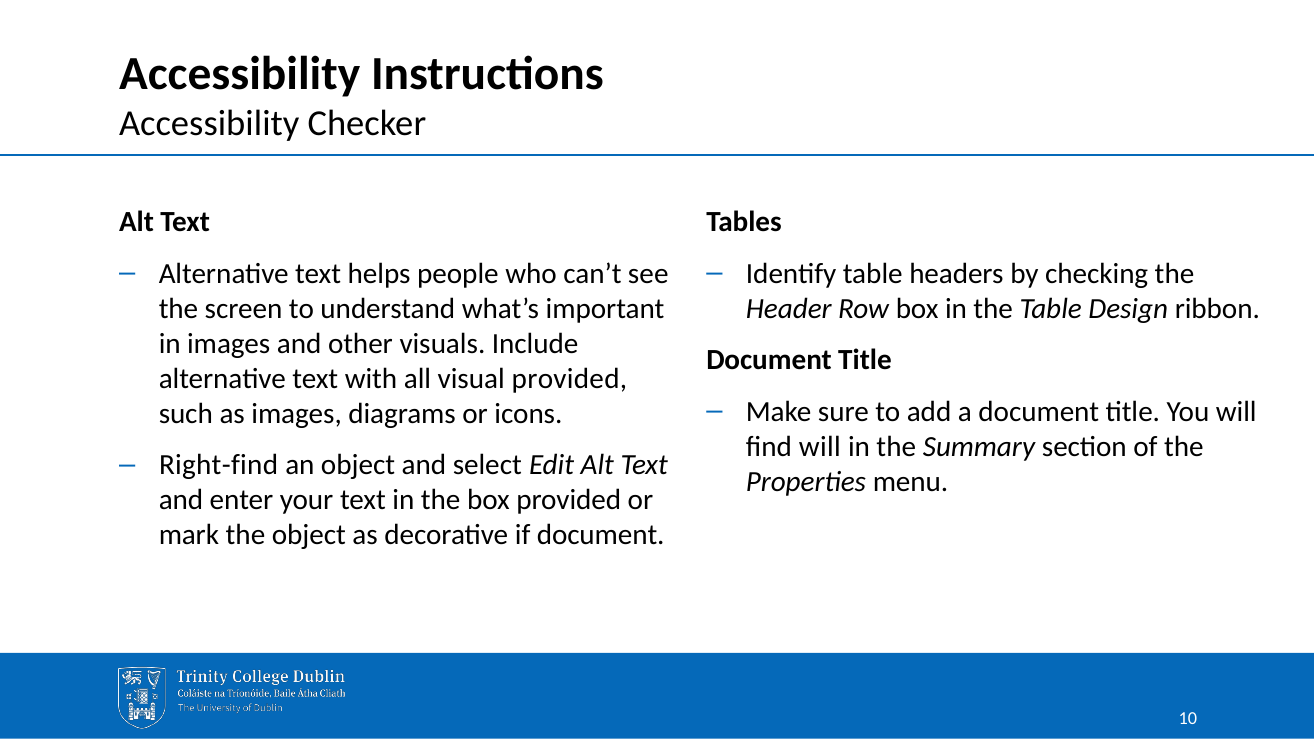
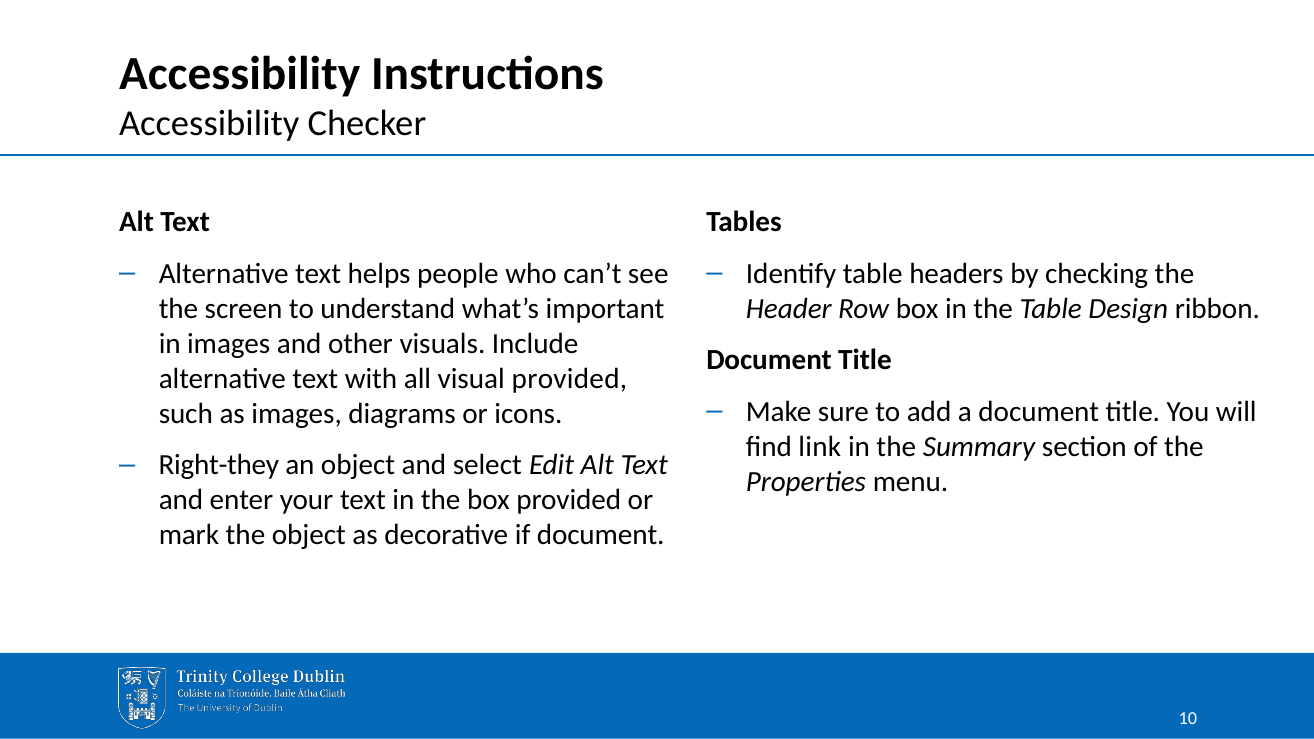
find will: will -> link (820, 447)
Right-find: Right-find -> Right-they (219, 465)
